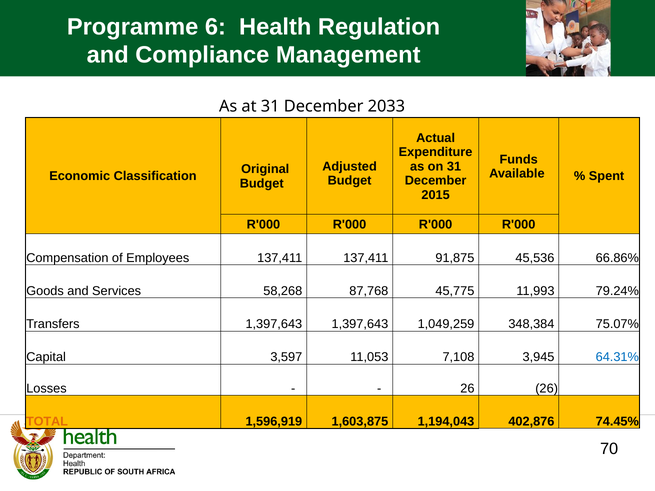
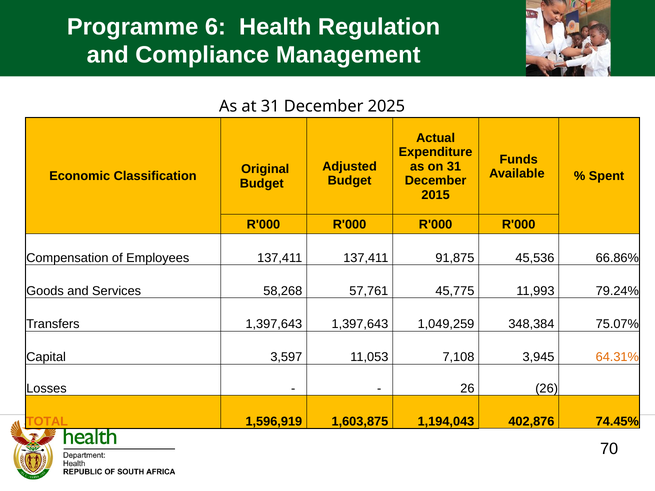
2033: 2033 -> 2025 (386, 106)
87,768: 87,768 -> 57,761 (369, 291)
64.31% colour: blue -> orange (617, 357)
